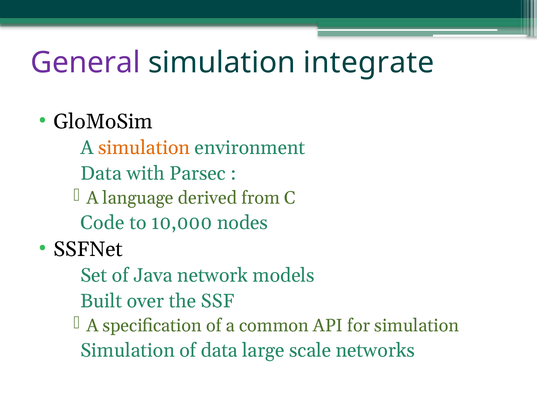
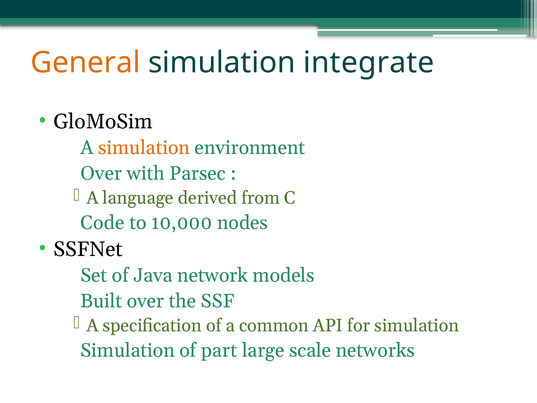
General colour: purple -> orange (85, 63)
Data: Data -> Over (101, 173)
of data: data -> part (219, 350)
